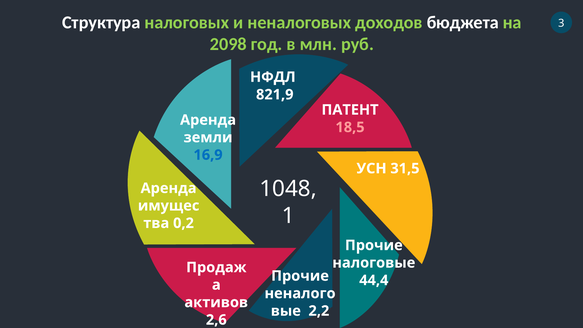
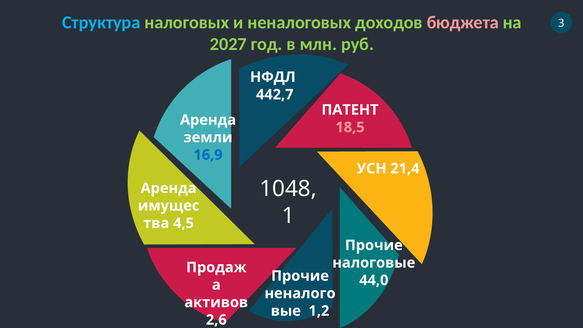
Структура colour: white -> light blue (101, 22)
бюджета colour: white -> pink (463, 22)
2098: 2098 -> 2027 (228, 44)
821,9: 821,9 -> 442,7 (275, 95)
31,5: 31,5 -> 21,4 (405, 168)
0,2: 0,2 -> 4,5 (184, 223)
44,4: 44,4 -> 44,0 (374, 280)
2,2: 2,2 -> 1,2 (319, 311)
